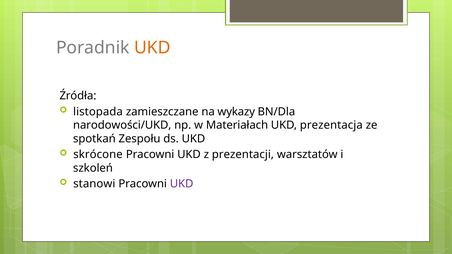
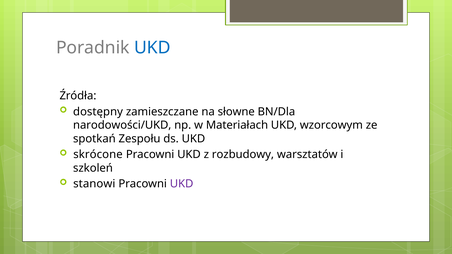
UKD colour: orange -> blue (152, 48)
listopada: listopada -> dostępny (98, 112)
wykazy: wykazy -> słowne (236, 112)
prezentacja: prezentacja -> wzorcowym (331, 125)
prezentacji: prezentacji -> rozbudowy (243, 155)
